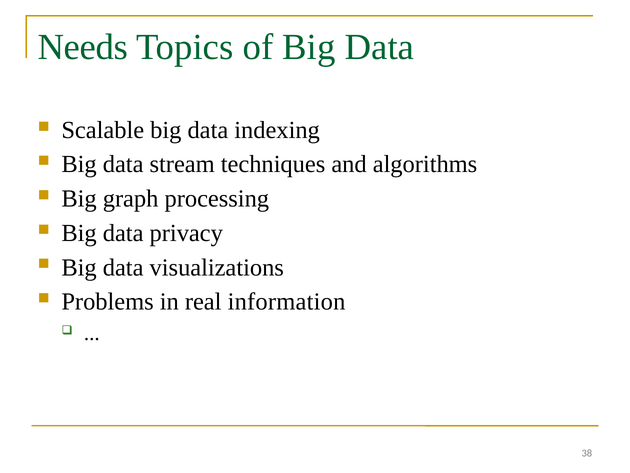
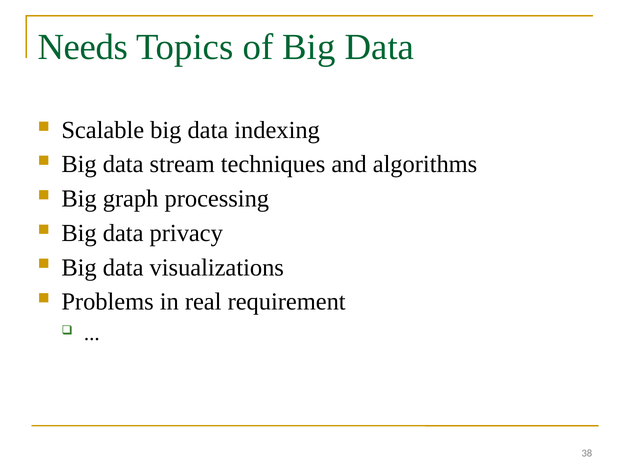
information: information -> requirement (287, 301)
